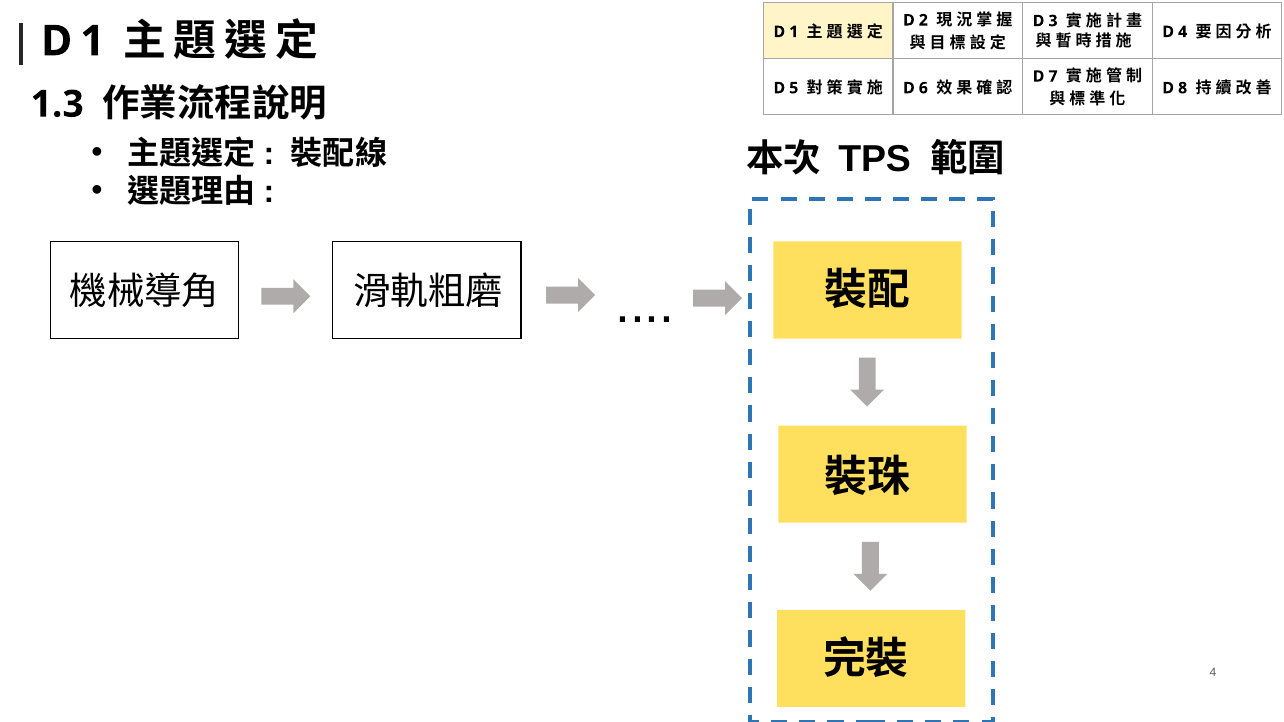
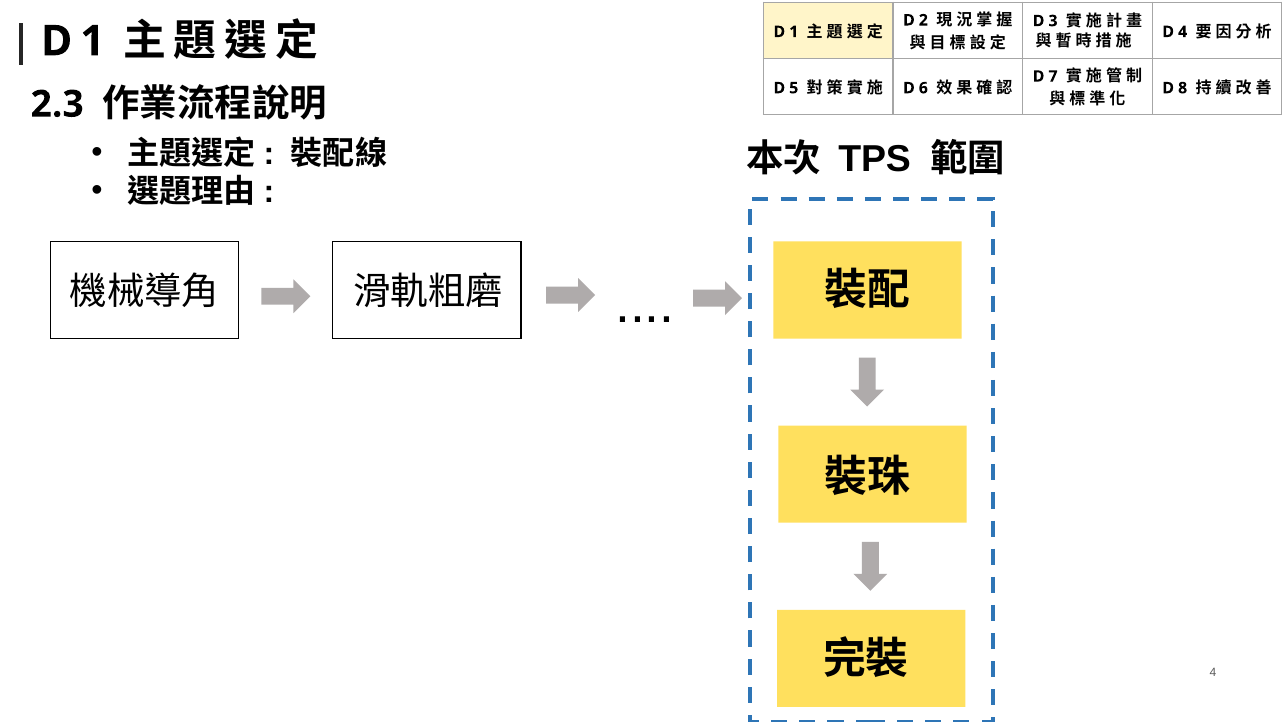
1.3: 1.3 -> 2.3 (57, 104)
